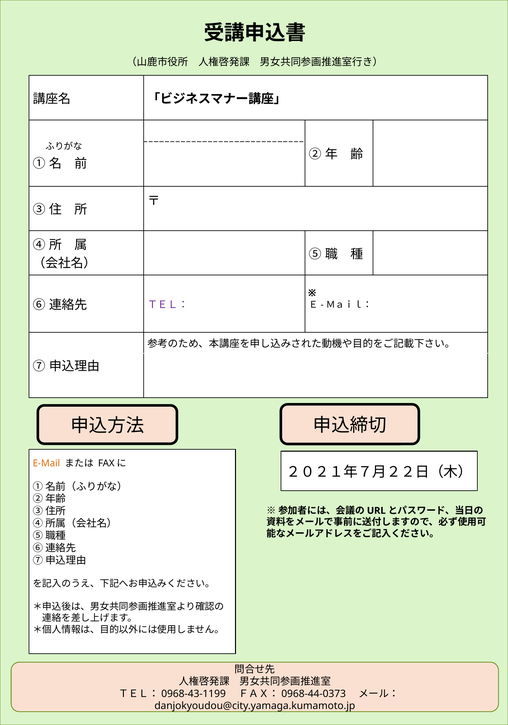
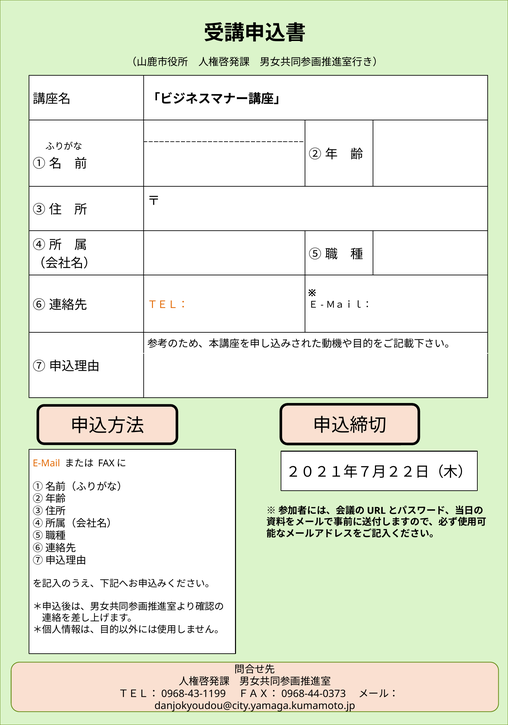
ＴＥＬ： colour: purple -> orange (168, 305)
